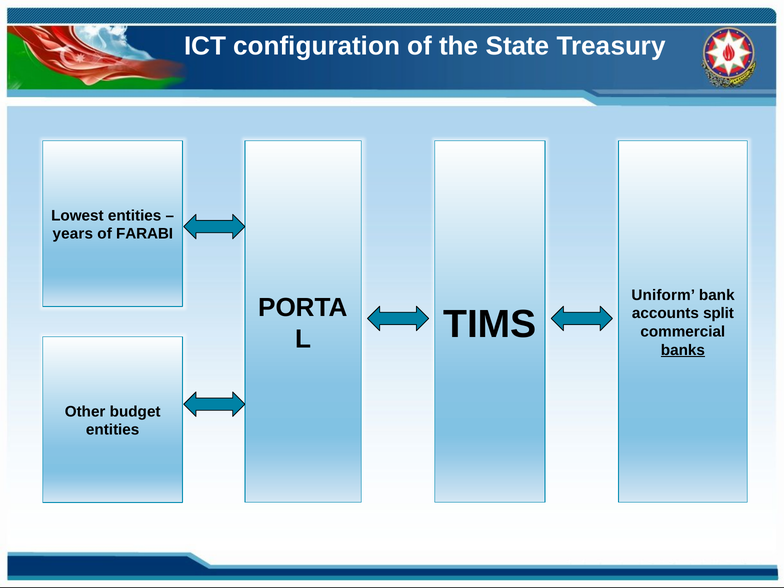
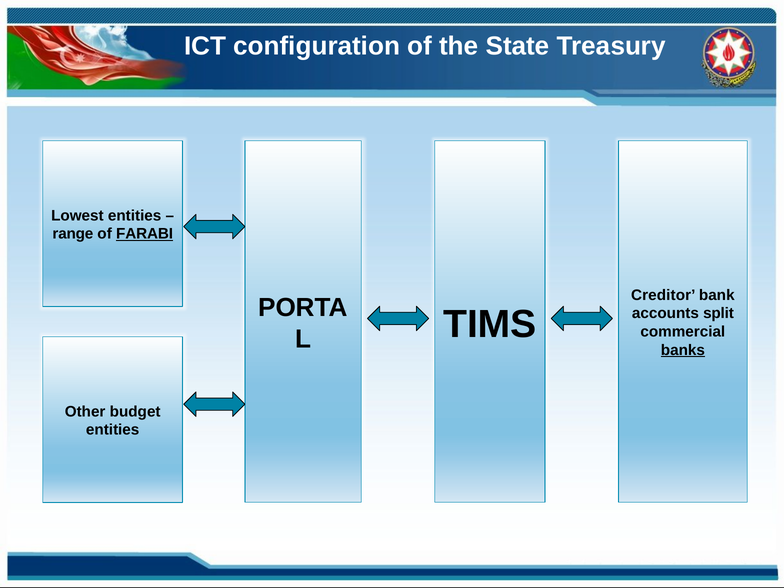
years: years -> range (73, 234)
FARABI underline: none -> present (145, 234)
Uniform: Uniform -> Creditor (663, 295)
